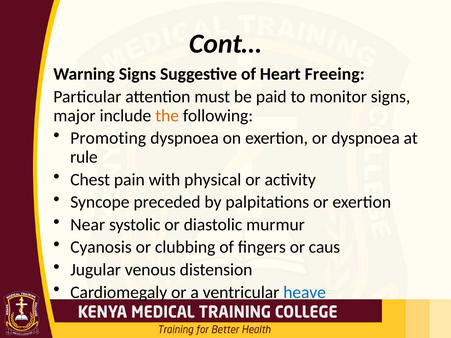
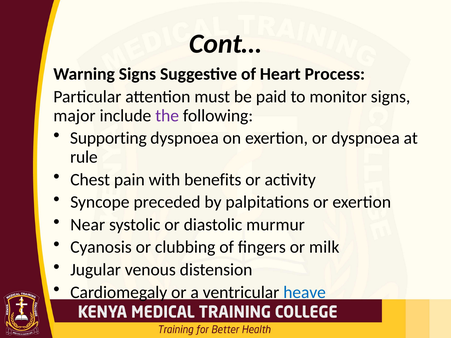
Freeing: Freeing -> Process (335, 74)
the colour: orange -> purple (167, 116)
Promoting: Promoting -> Supporting (108, 138)
physical: physical -> benefits (213, 180)
caus: caus -> milk (324, 247)
